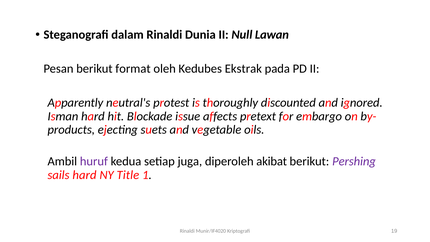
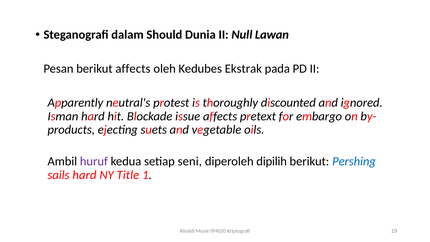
dalam Rinaldi: Rinaldi -> Should (164, 35)
berikut format: format -> affects (133, 69)
juga: juga -> seni (190, 161)
akibat: akibat -> dipilih (272, 161)
Pershing colour: purple -> blue (354, 161)
